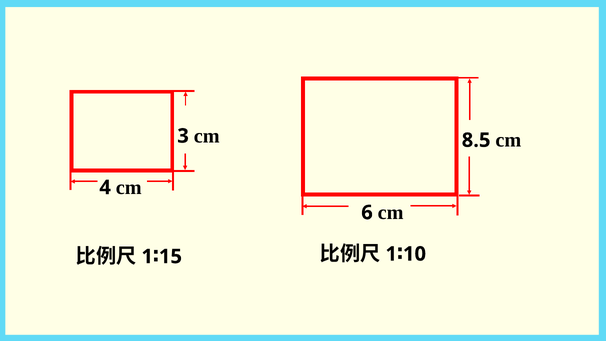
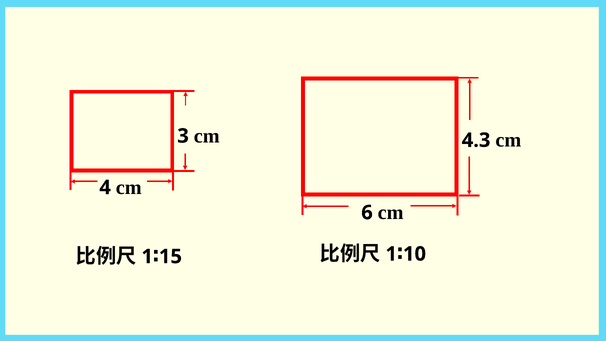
8.5: 8.5 -> 4.3 (476, 140)
